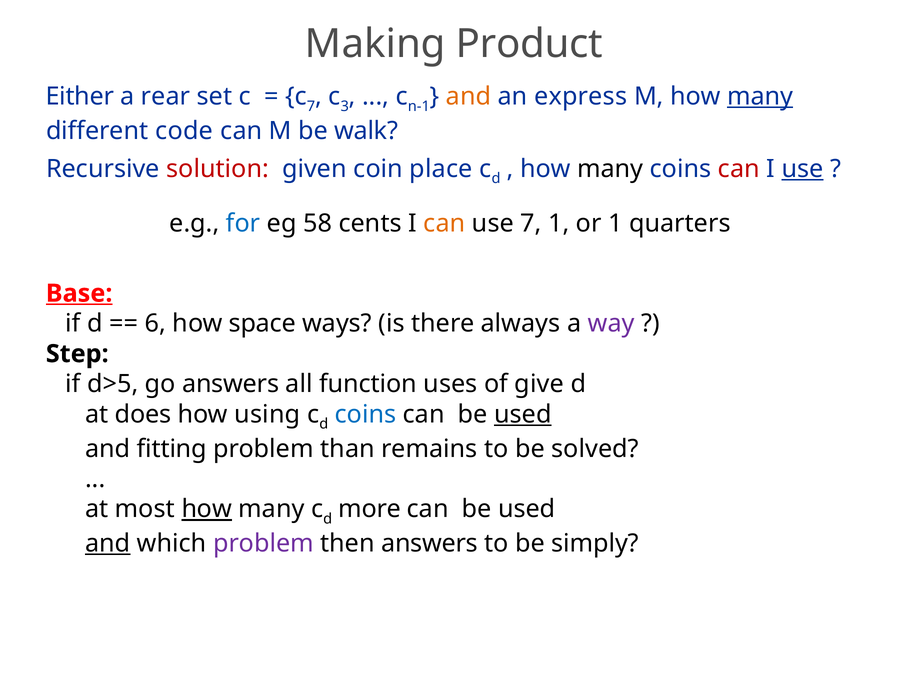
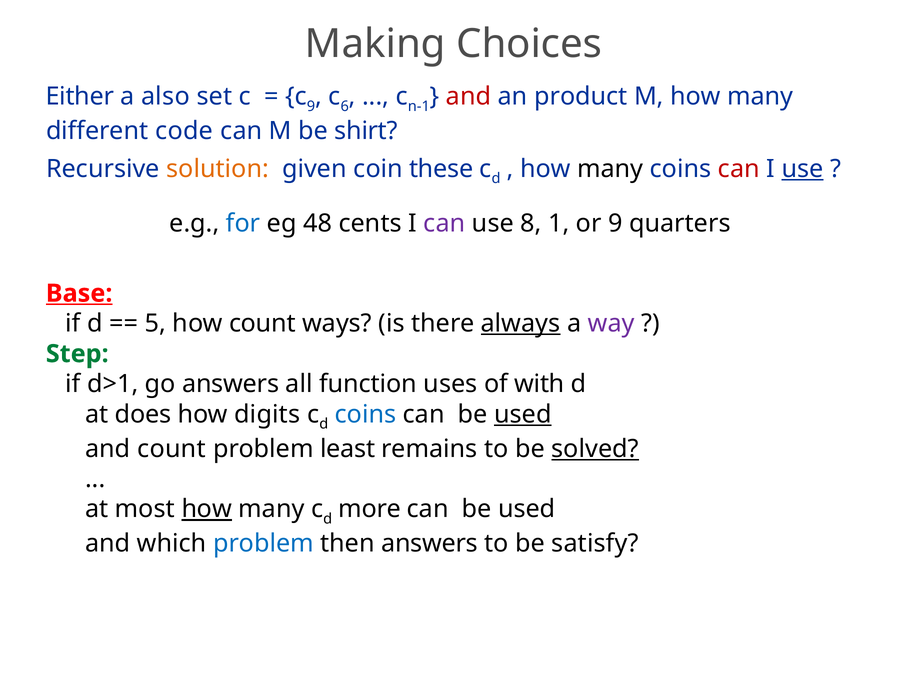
Product: Product -> Choices (529, 44)
rear: rear -> also (165, 97)
c 7: 7 -> 9 (311, 106)
3: 3 -> 6 (345, 106)
and colour: orange -> red (469, 97)
express: express -> product (581, 97)
many underline: present -> none (760, 97)
walk: walk -> shirt (366, 131)
solution colour: red -> orange (218, 169)
place: place -> these (441, 169)
58: 58 -> 48 (318, 224)
can colour: orange -> purple (444, 224)
use 7: 7 -> 8 (531, 224)
or 1: 1 -> 9 (615, 224)
6: 6 -> 5 (155, 324)
how space: space -> count (262, 324)
always underline: none -> present (521, 324)
Step colour: black -> green (77, 354)
d>5: d>5 -> d>1 (113, 384)
give: give -> with (539, 384)
using: using -> digits (267, 414)
and fitting: fitting -> count (172, 449)
than: than -> least (348, 449)
solved underline: none -> present (595, 449)
and underline: present -> none (108, 544)
problem colour: purple -> blue (263, 544)
simply: simply -> satisfy (595, 544)
